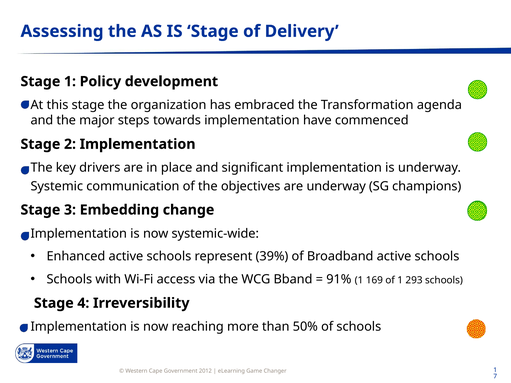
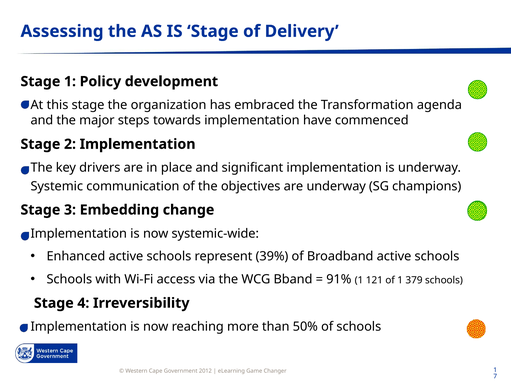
169: 169 -> 121 (374, 280)
293: 293 -> 379 (414, 280)
